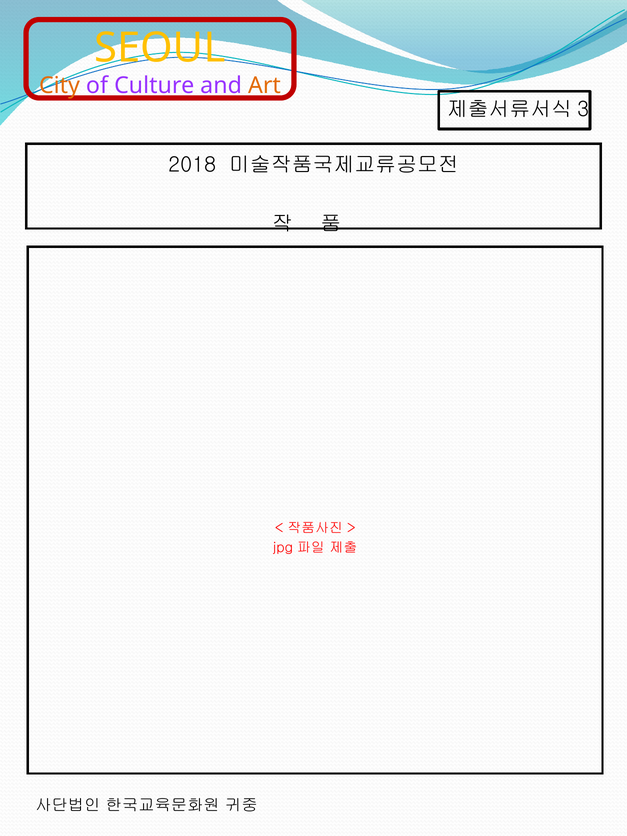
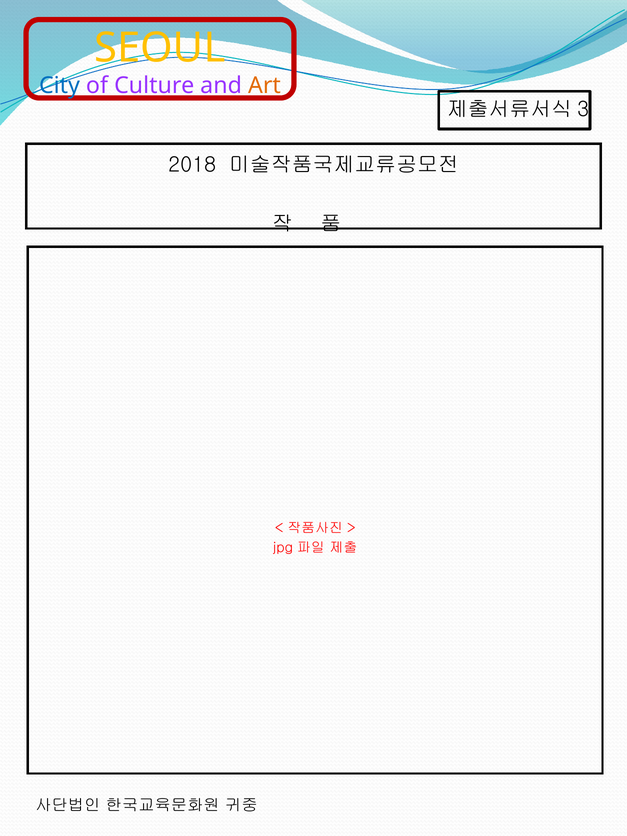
City colour: orange -> blue (59, 85)
